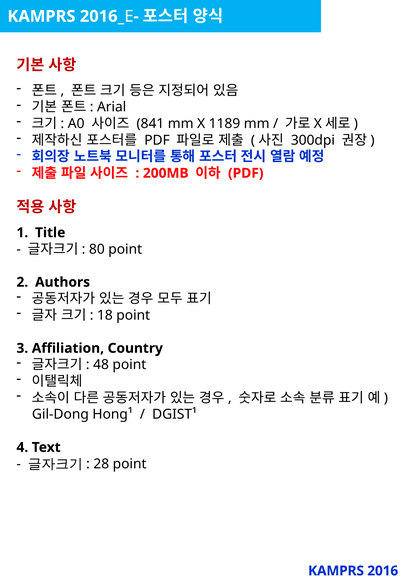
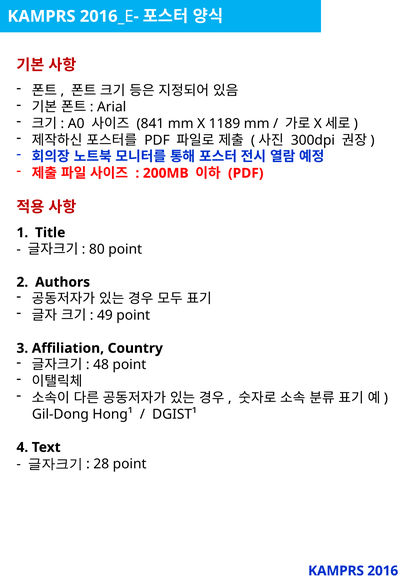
18: 18 -> 49 (105, 315)
